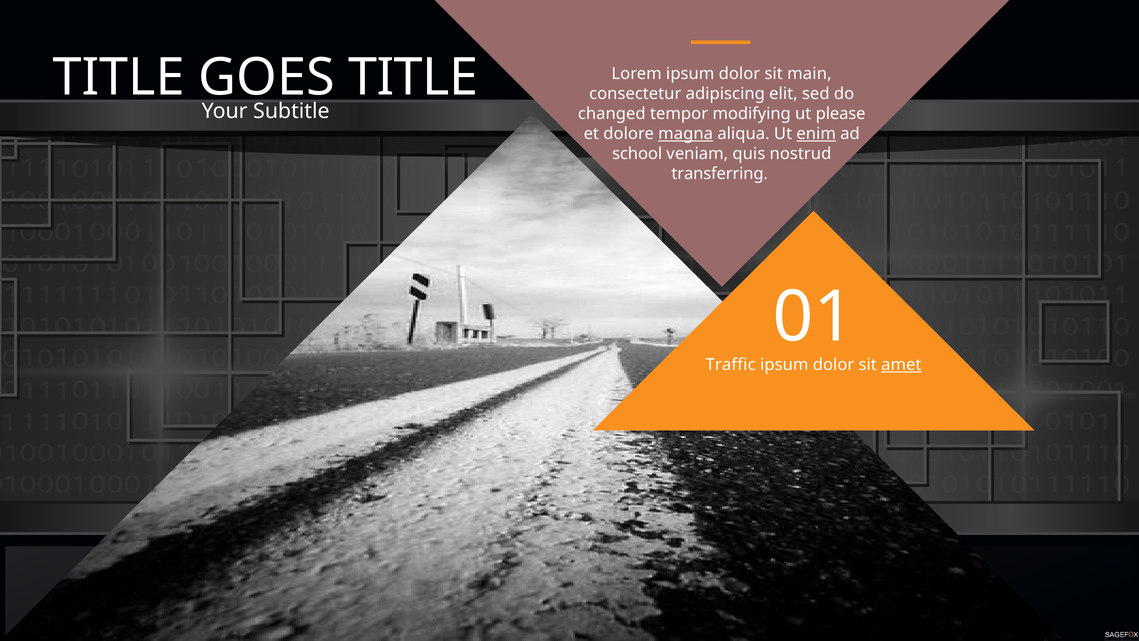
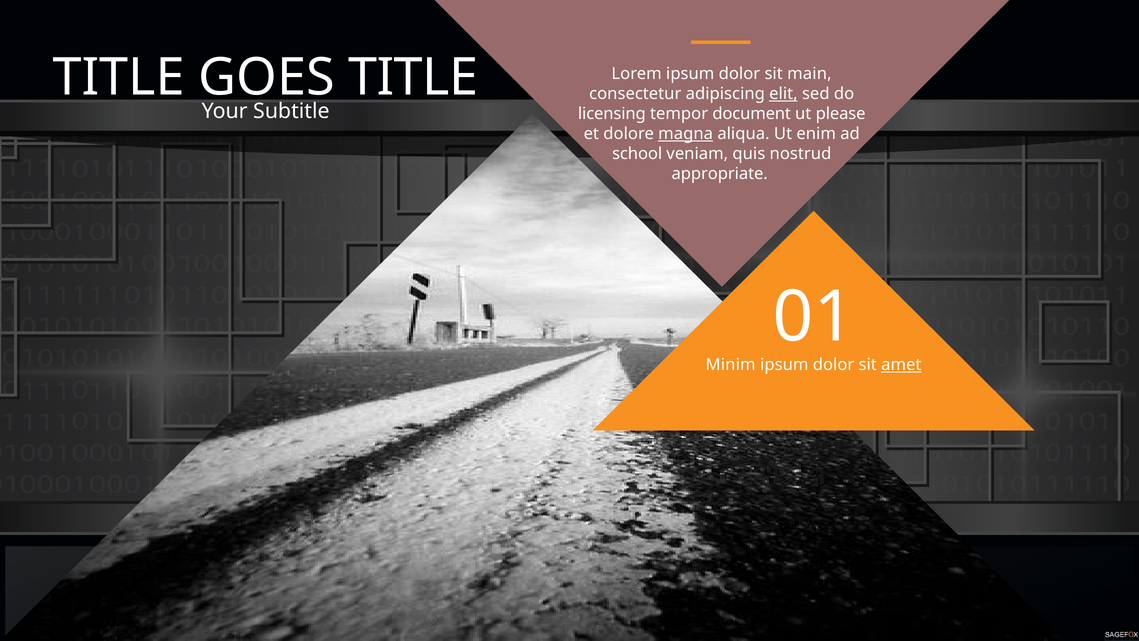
elit underline: none -> present (783, 94)
changed: changed -> licensing (612, 114)
modifying: modifying -> document (752, 114)
enim underline: present -> none (816, 134)
transferring: transferring -> appropriate (720, 174)
Traffic: Traffic -> Minim (731, 364)
